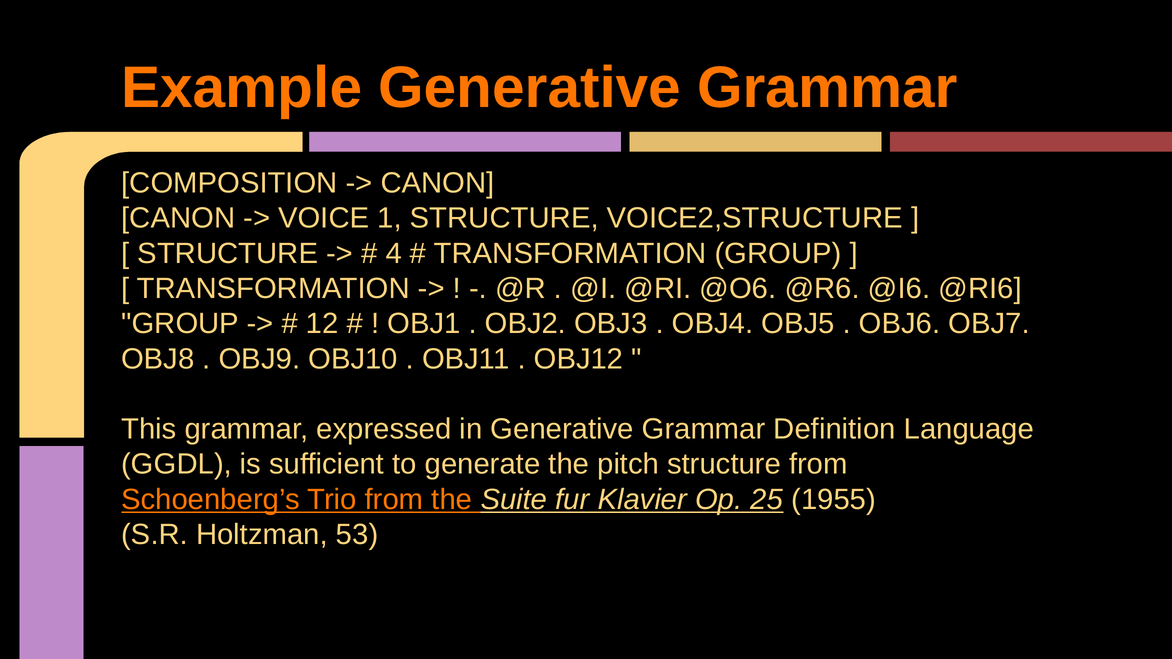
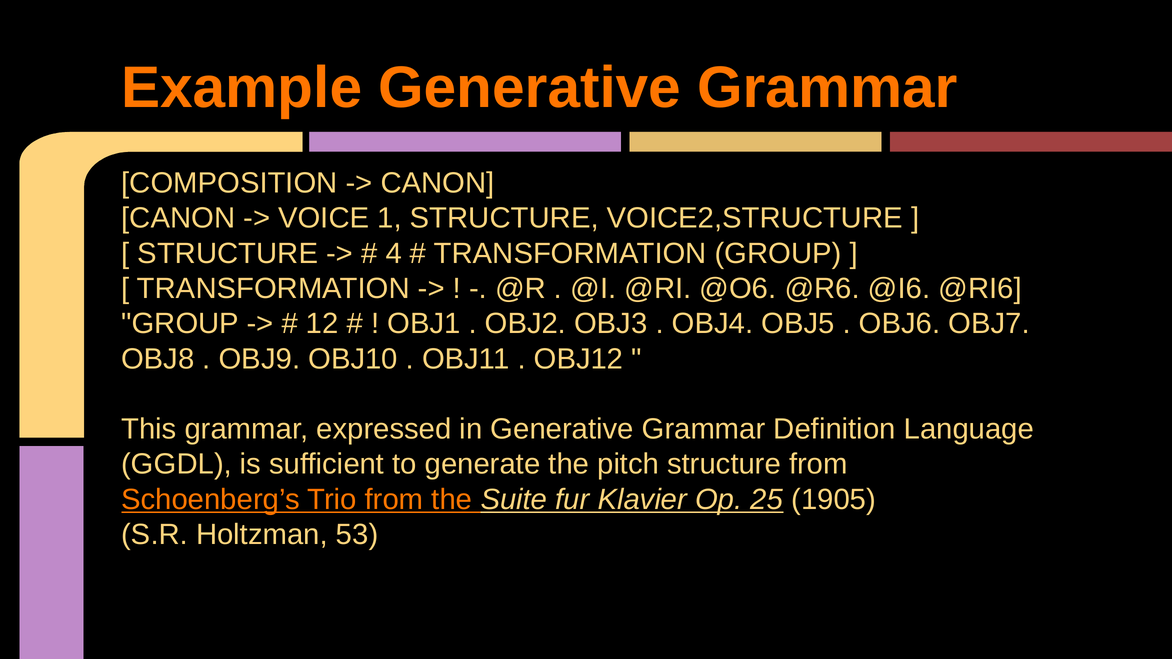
1955: 1955 -> 1905 (834, 500)
